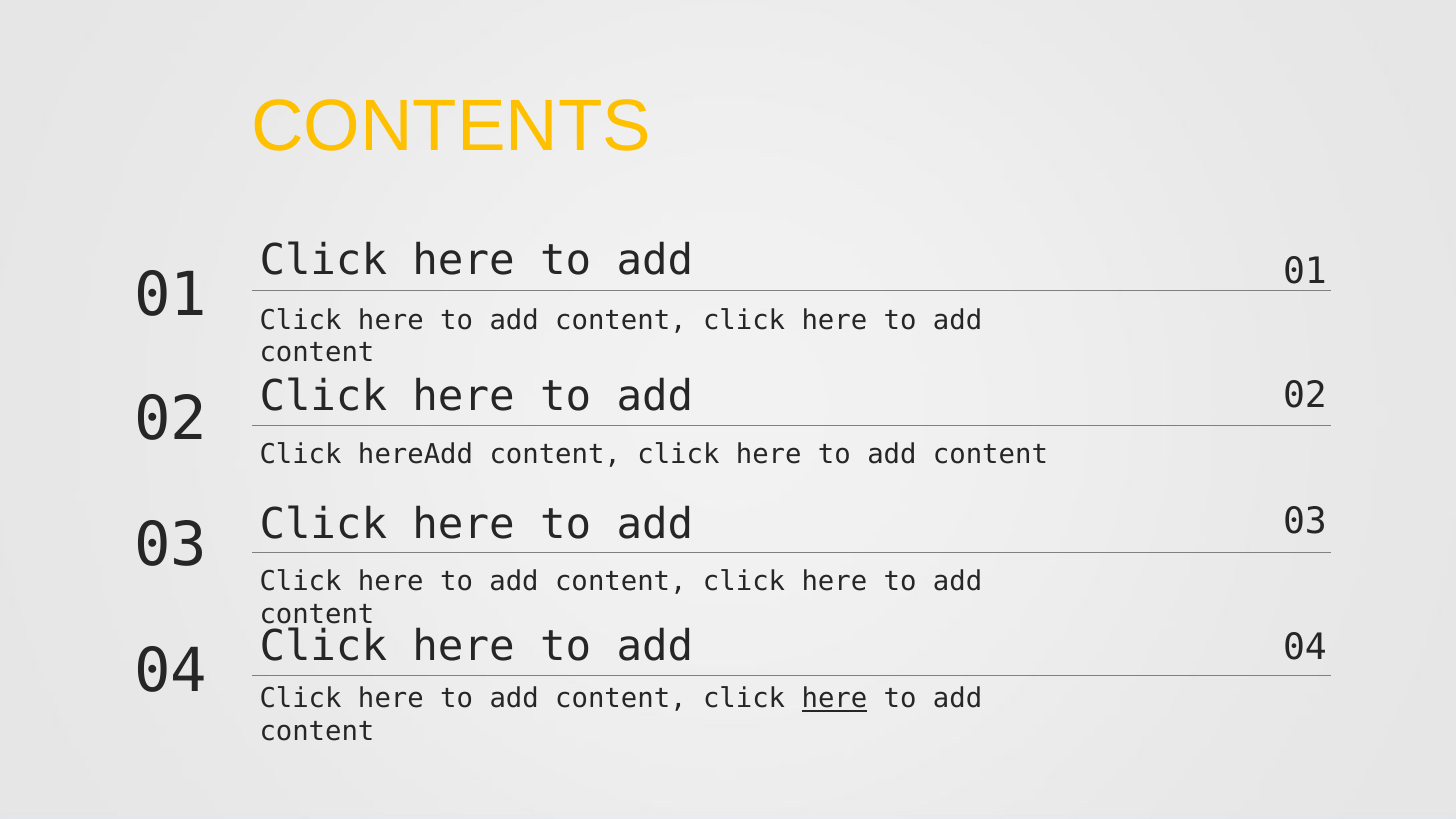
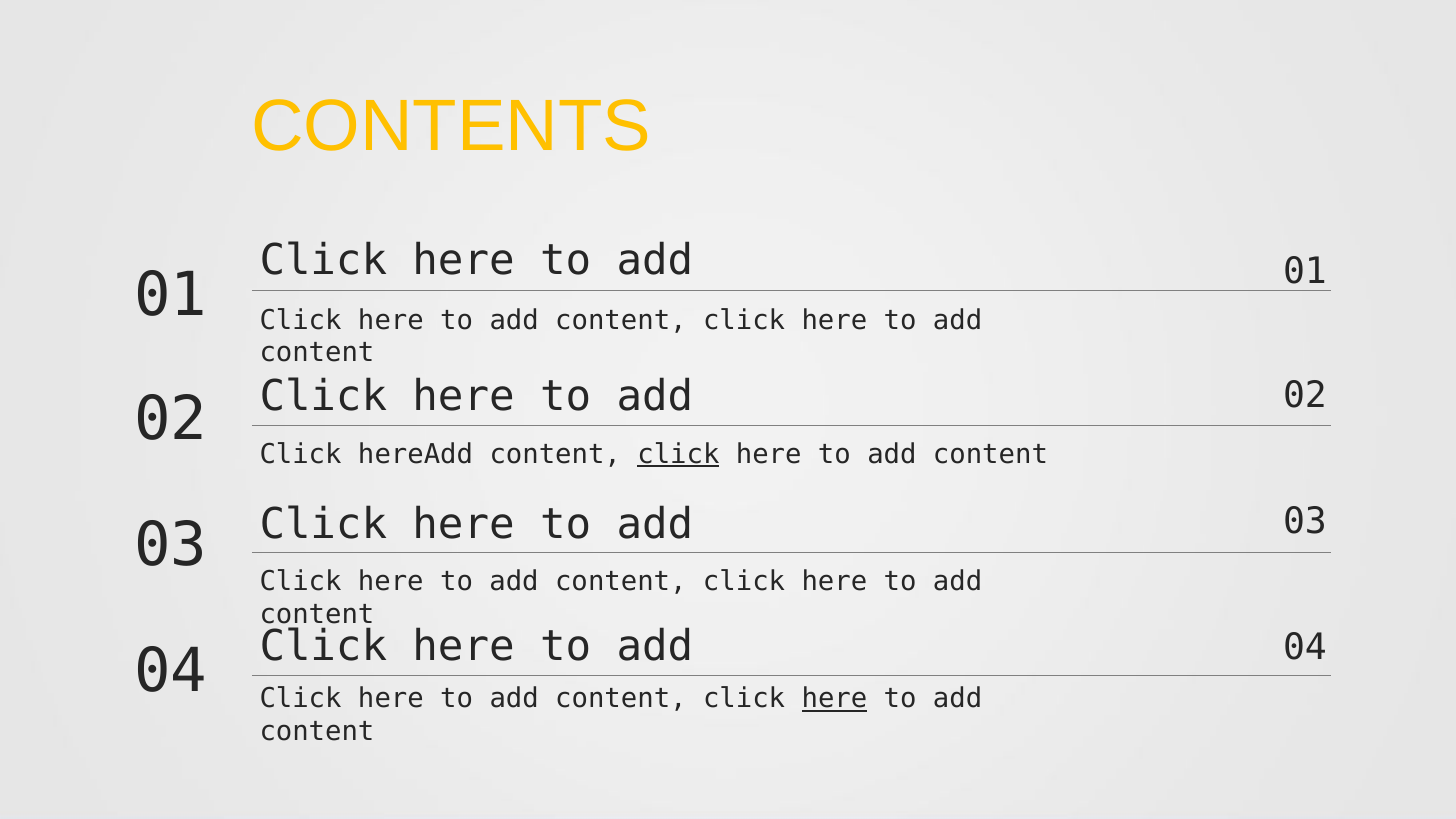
click underline: none -> present (678, 454)
